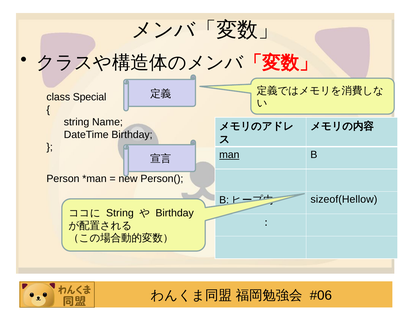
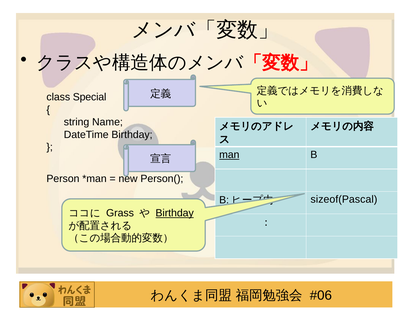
sizeof(Hellow: sizeof(Hellow -> sizeof(Pascal (344, 199)
String: String -> Grass (120, 213)
Birthday underline: none -> present (175, 213)
